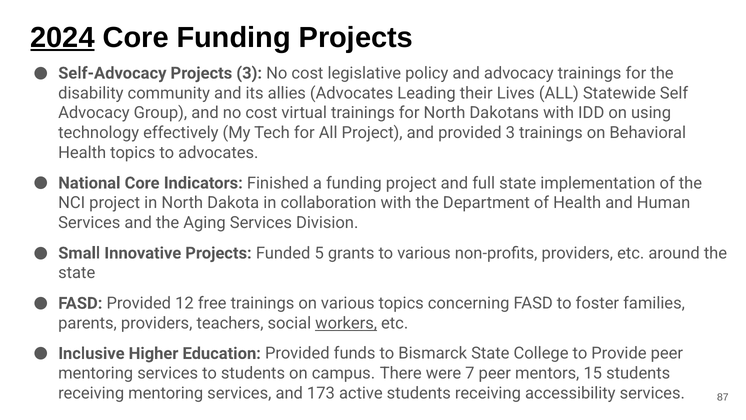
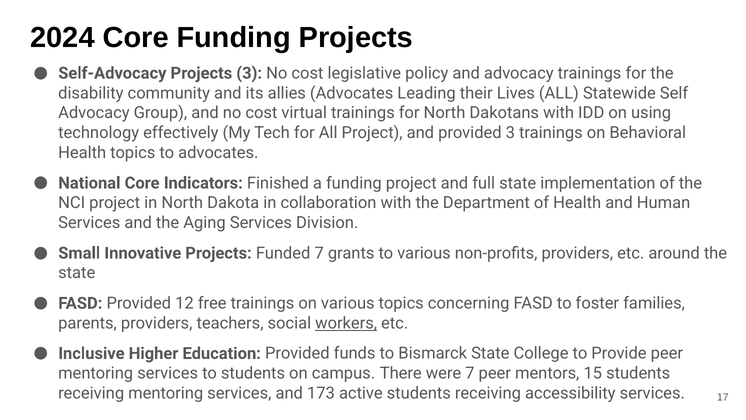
2024 underline: present -> none (62, 38)
Funded 5: 5 -> 7 (319, 253)
87: 87 -> 17 (723, 397)
